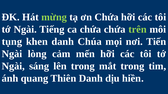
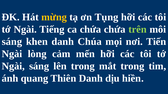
mừng colour: light green -> yellow (54, 17)
ơn Chứa: Chứa -> Tụng (106, 17)
tụng: tụng -> sáng (12, 42)
